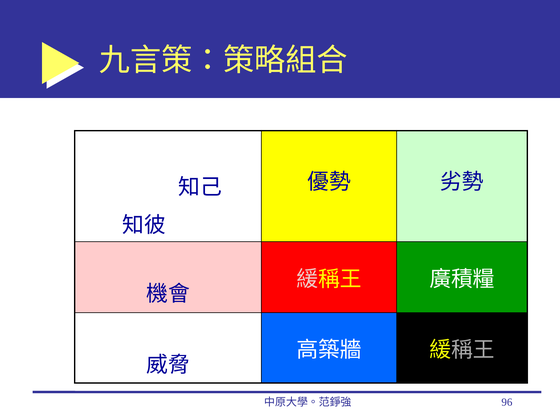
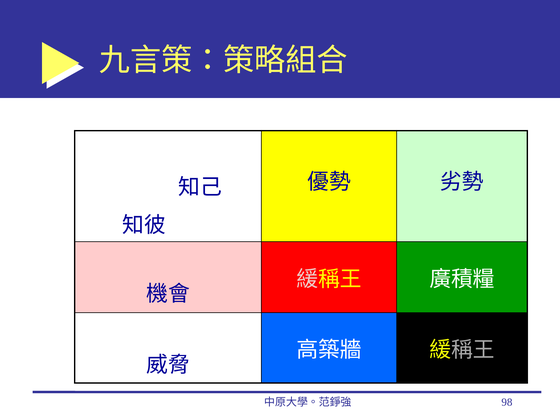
96: 96 -> 98 (507, 402)
